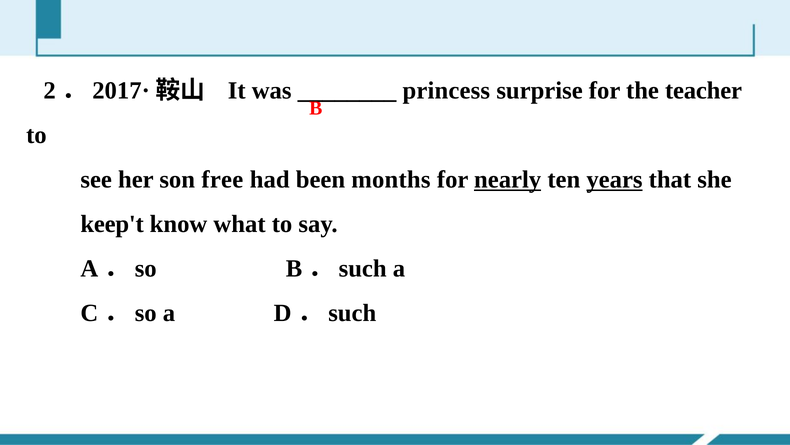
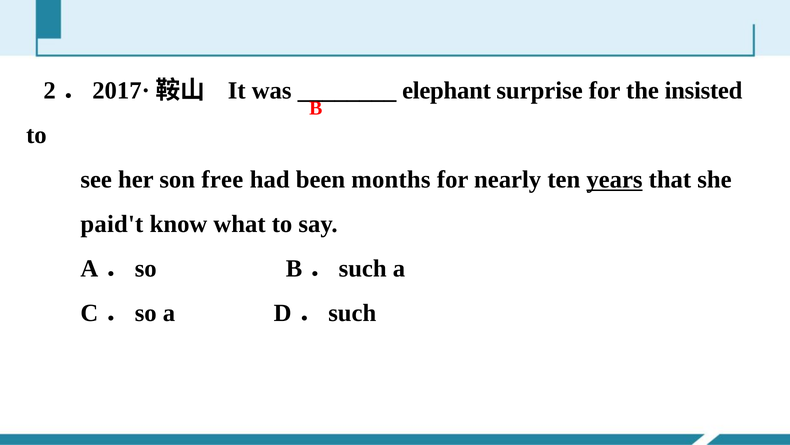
princess: princess -> elephant (447, 91)
teacher: teacher -> insisted (704, 91)
nearly underline: present -> none (508, 180)
keep't: keep't -> paid't (112, 224)
